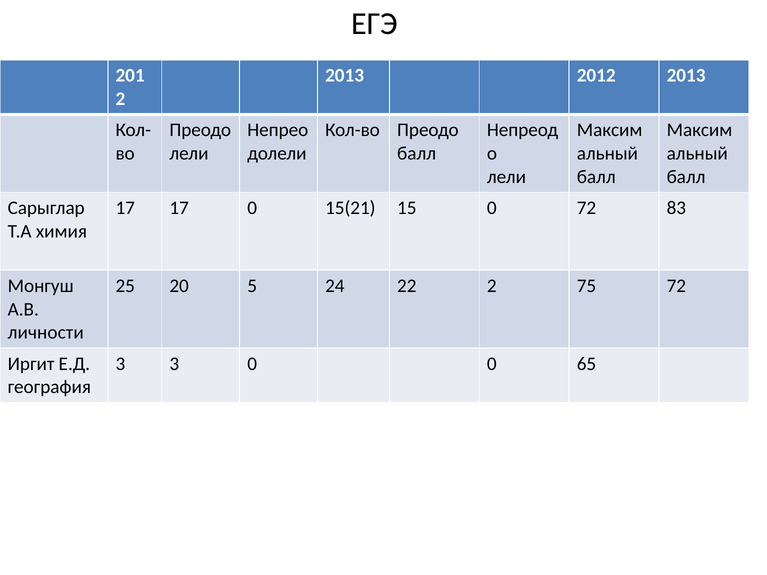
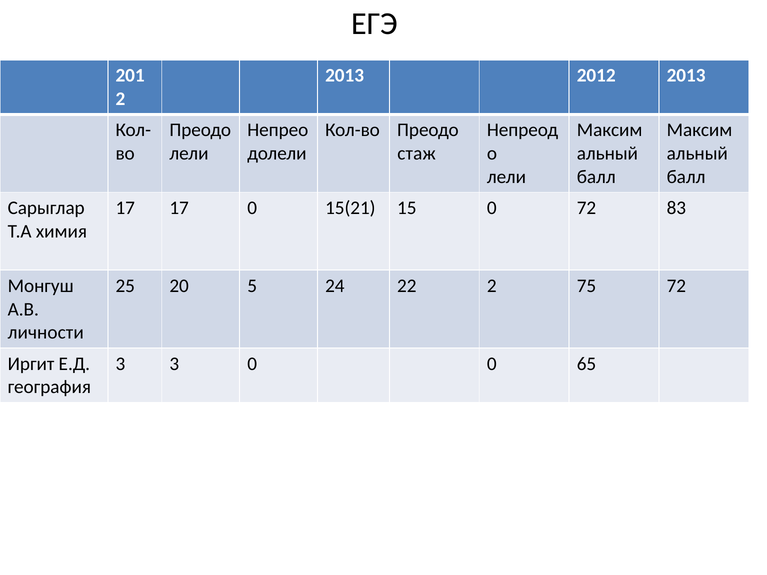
балл: балл -> стаж (417, 154)
